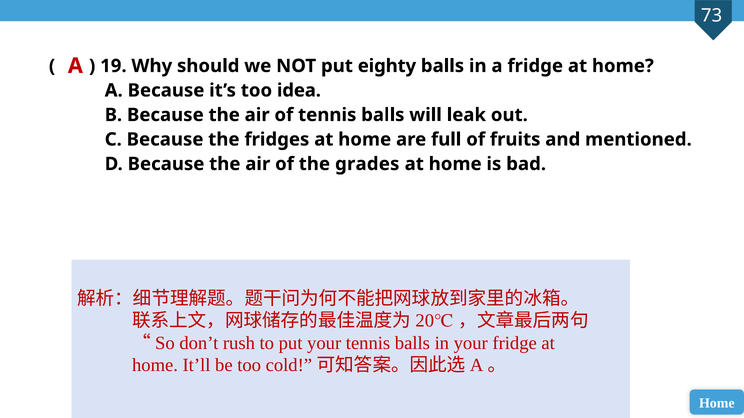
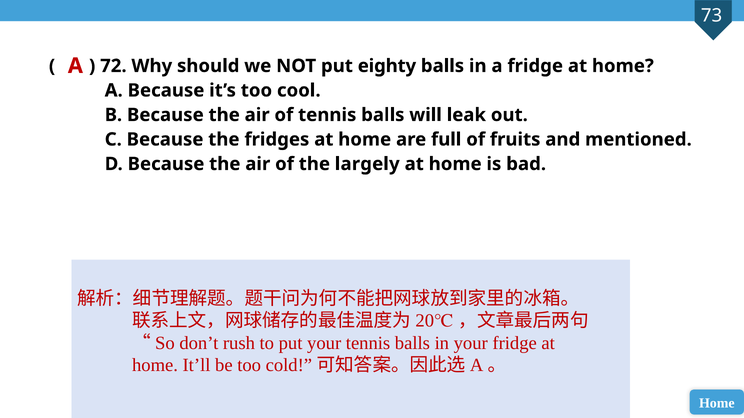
19: 19 -> 72 (113, 66)
idea: idea -> cool (299, 91)
grades: grades -> largely (367, 164)
